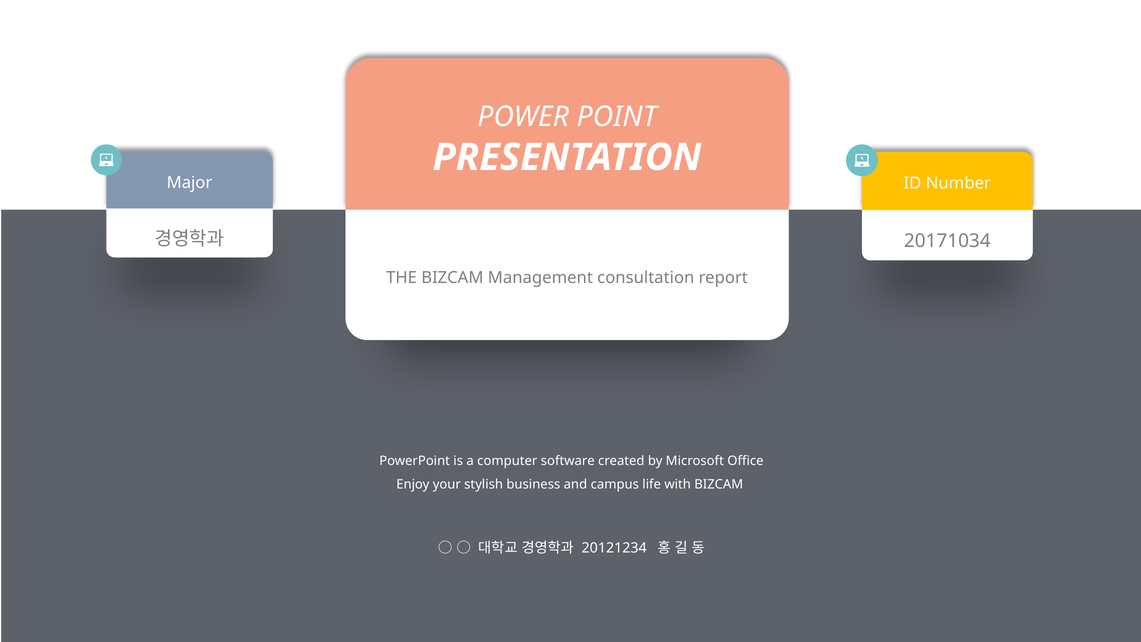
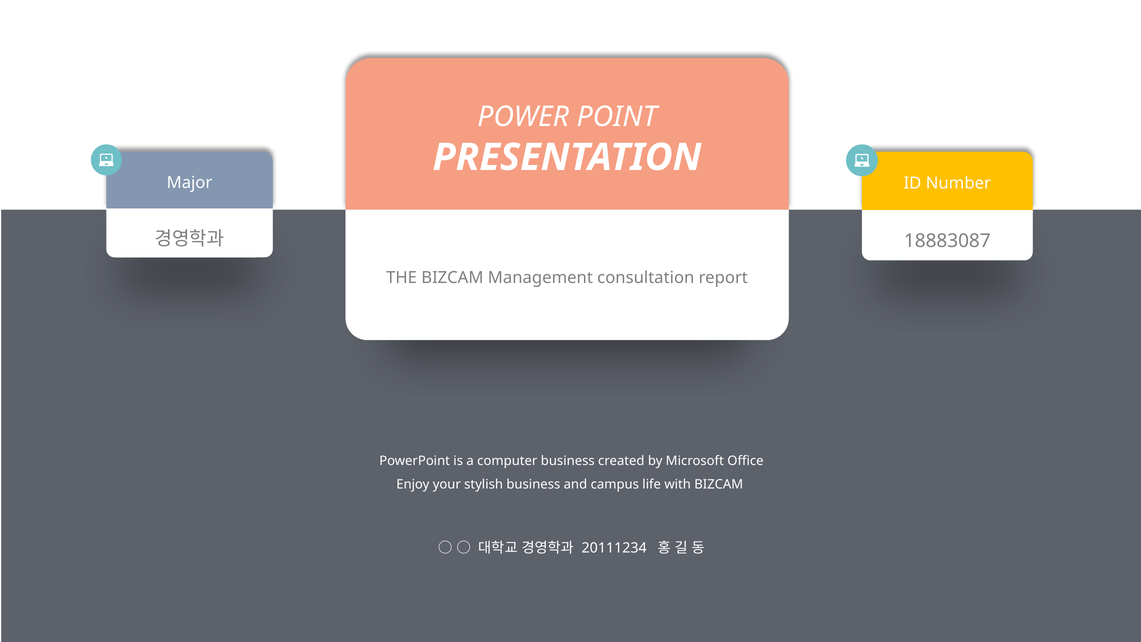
20171034: 20171034 -> 18883087 (947, 241)
computer software: software -> business (568, 461)
20121234: 20121234 -> 20111234 (614, 548)
